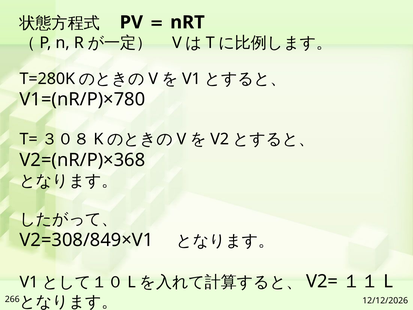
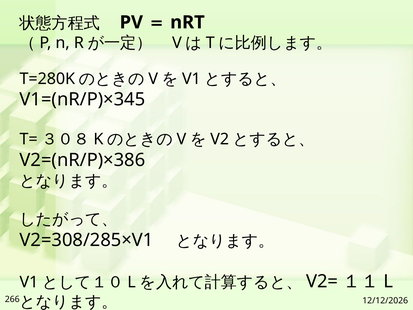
V1=(nR/P)×780: V1=(nR/P)×780 -> V1=(nR/P)×345 (82, 99)
V2=(nR/P)×368: V2=(nR/P)×368 -> V2=(nR/P)×386 (82, 160)
V2=308/849×V1: V2=308/849×V1 -> V2=308/285×V1 (87, 240)
